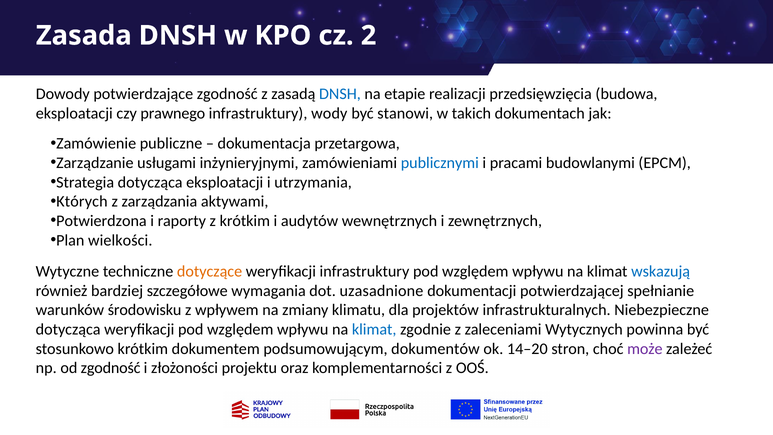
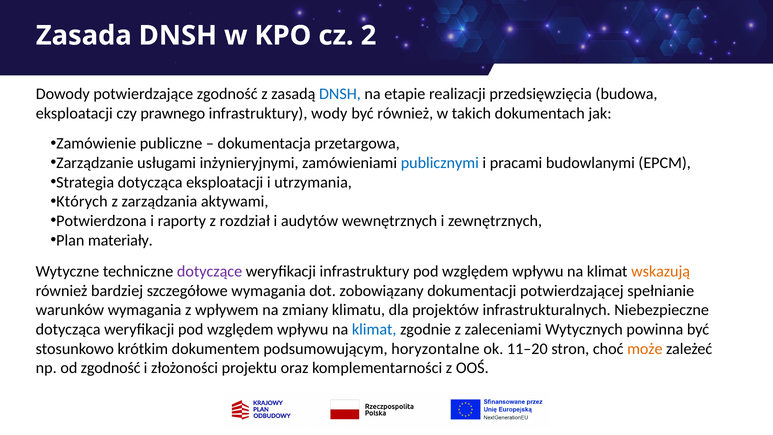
być stanowi: stanowi -> również (405, 113)
z krótkim: krótkim -> rozdział (245, 221)
wielkości: wielkości -> materiały (120, 240)
dotyczące colour: orange -> purple (210, 271)
wskazują colour: blue -> orange (661, 271)
uzasadnione: uzasadnione -> zobowiązany (382, 291)
warunków środowisku: środowisku -> wymagania (145, 310)
dokumentów: dokumentów -> horyzontalne (435, 349)
14–20: 14–20 -> 11–20 (527, 349)
może colour: purple -> orange (645, 349)
